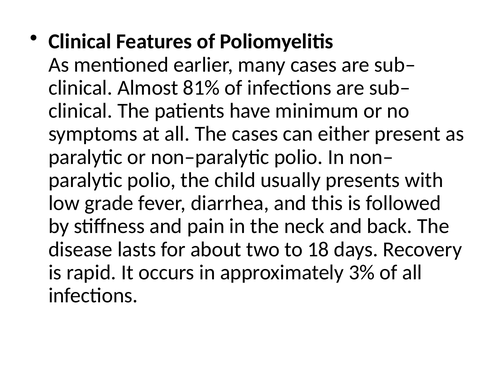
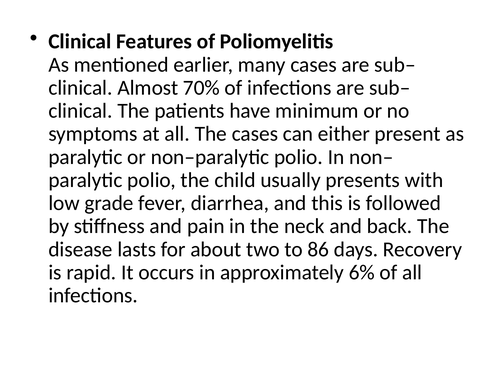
81%: 81% -> 70% (201, 88)
18: 18 -> 86 (318, 249)
3%: 3% -> 6% (362, 272)
